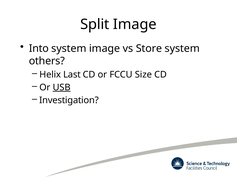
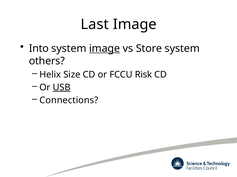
Split: Split -> Last (95, 24)
image underline: none -> present (105, 49)
Last: Last -> Size (72, 75)
Size: Size -> Risk (143, 75)
Investigation: Investigation -> Connections (69, 101)
